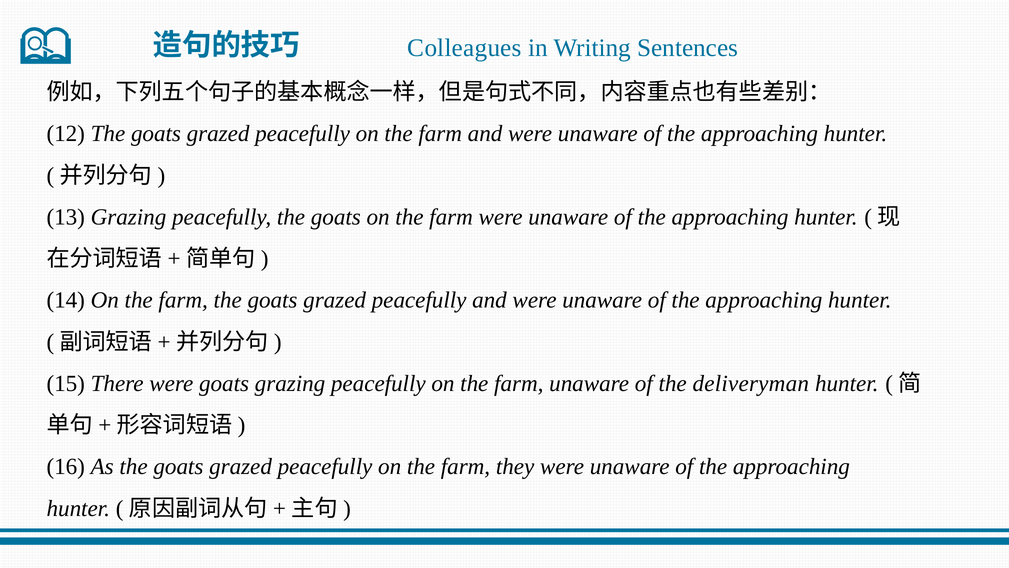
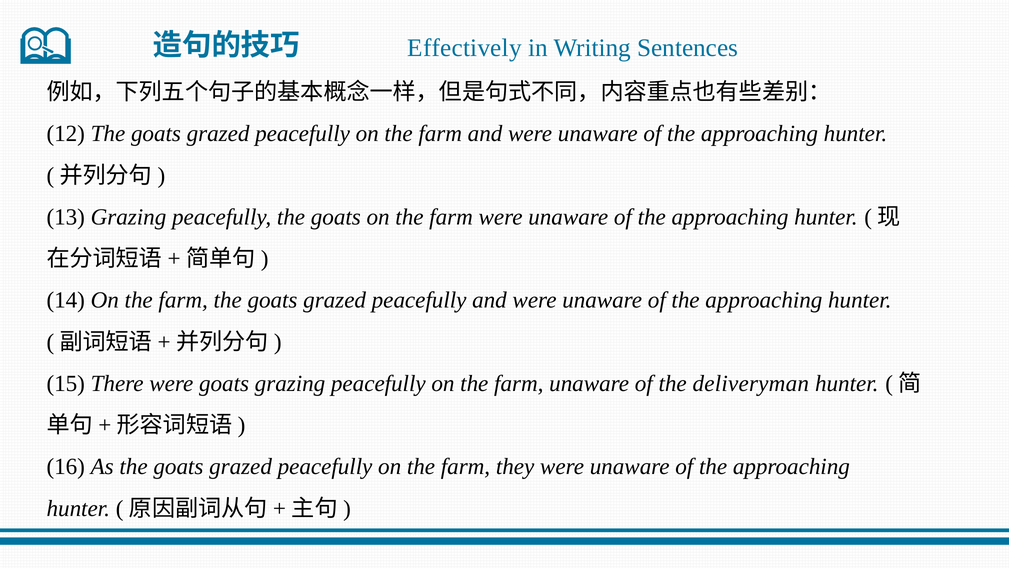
Colleagues: Colleagues -> Effectively (465, 48)
